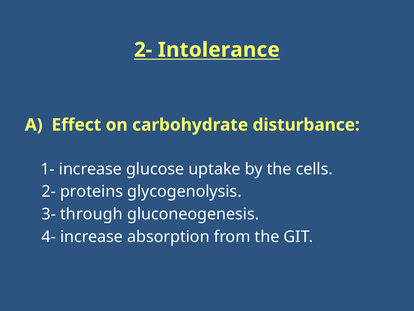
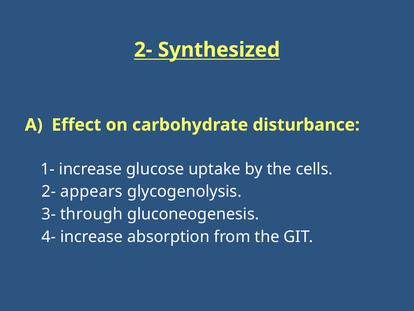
Intolerance: Intolerance -> Synthesized (219, 50)
proteins: proteins -> appears (91, 191)
